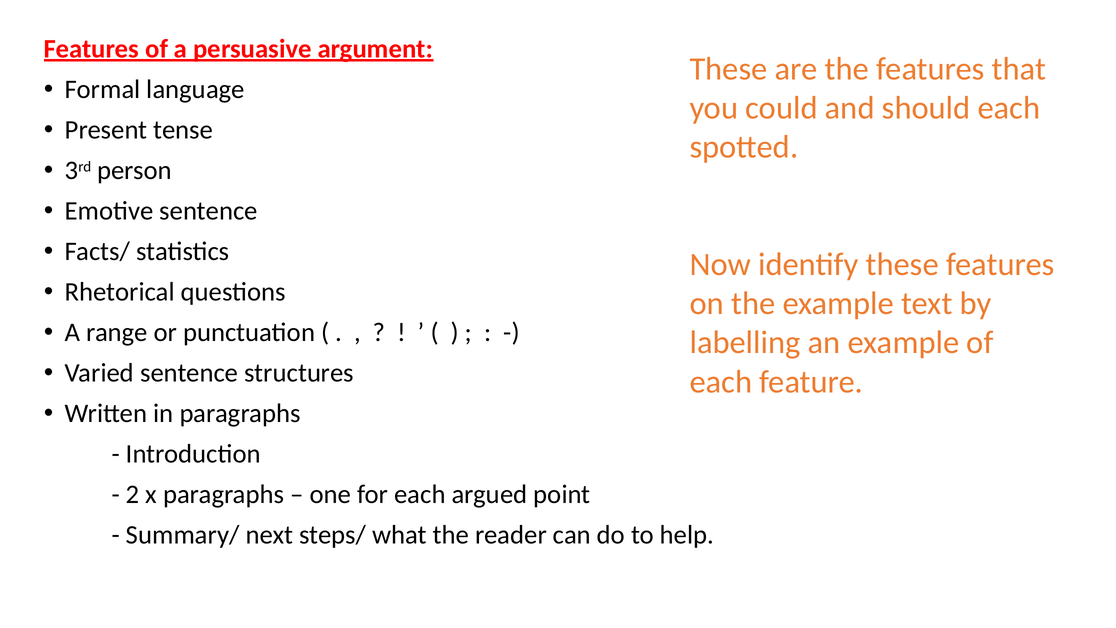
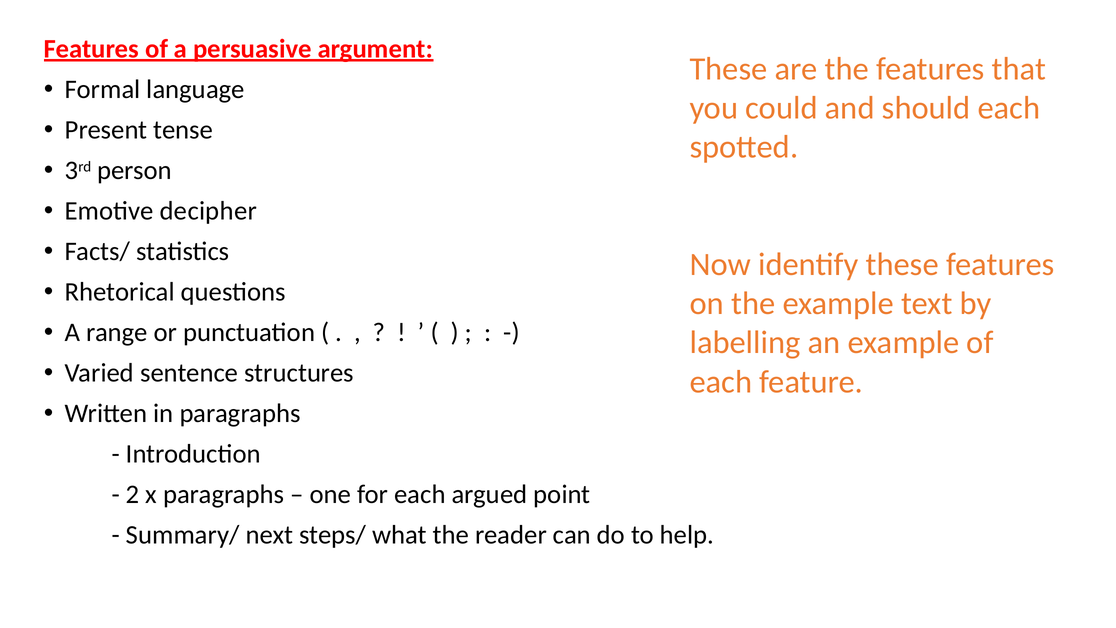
Emotive sentence: sentence -> decipher (208, 211)
